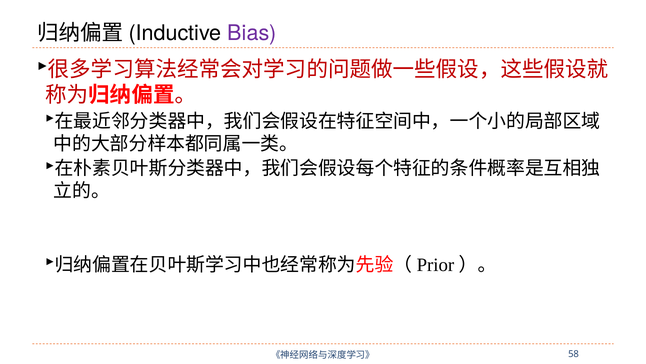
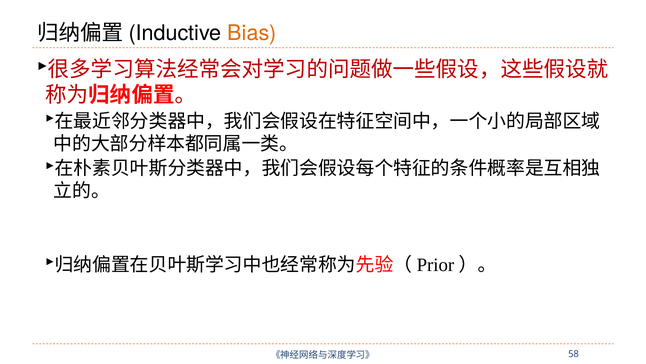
Bias colour: purple -> orange (252, 33)
